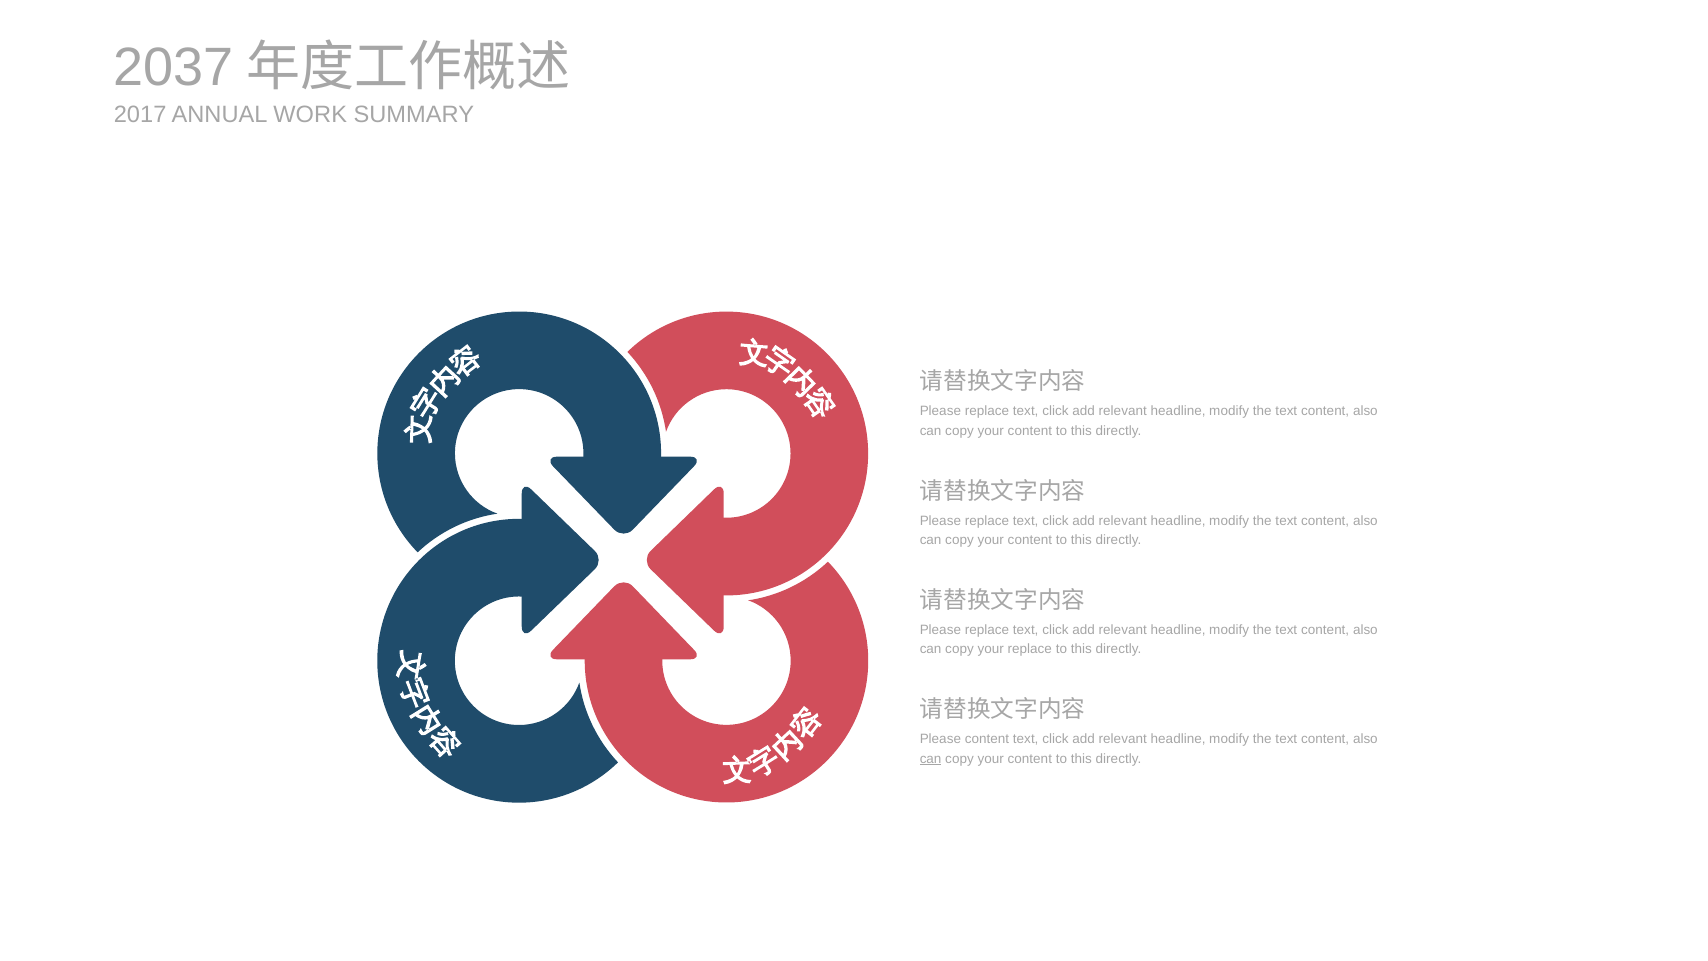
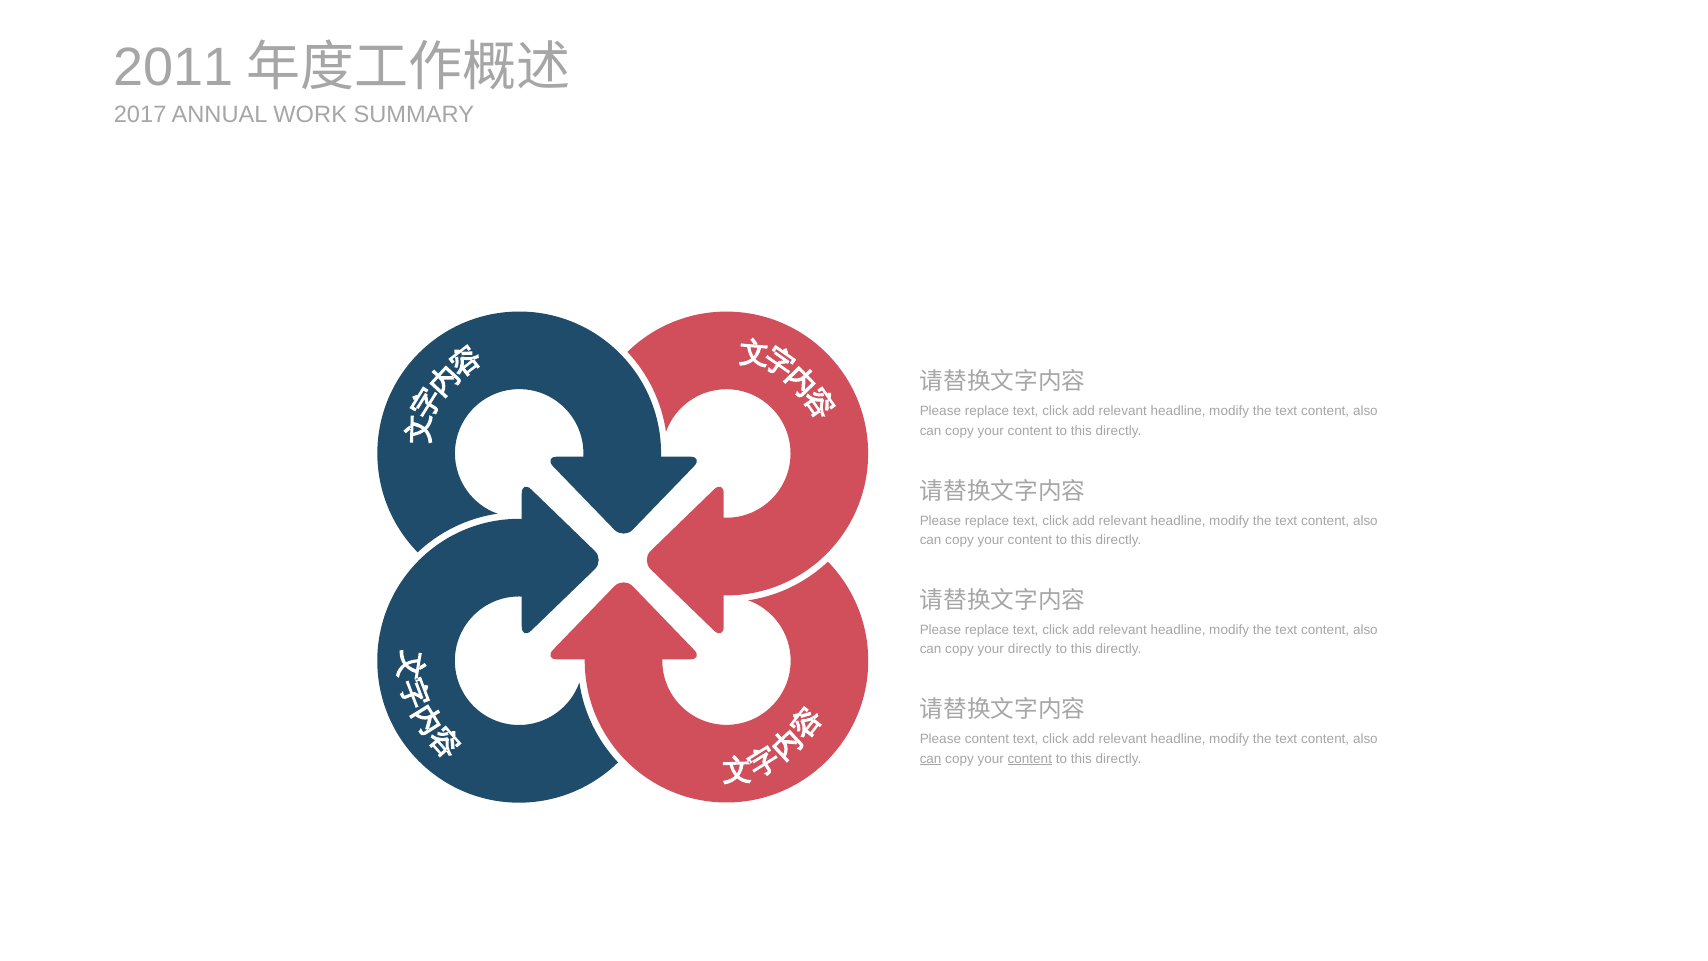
2037: 2037 -> 2011 (174, 67)
your replace: replace -> directly (1030, 649)
content underline: none -> present (1030, 759)
